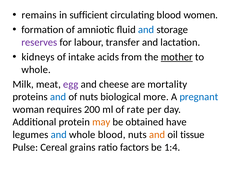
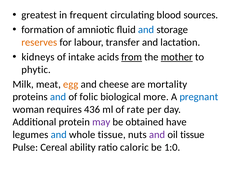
remains: remains -> greatest (39, 15)
sufficient: sufficient -> frequent (89, 15)
women: women -> sources (201, 15)
reserves colour: purple -> orange (39, 42)
from underline: none -> present (132, 57)
whole: whole -> phytic (36, 70)
egg colour: purple -> orange (71, 84)
of nuts: nuts -> folic (89, 97)
200: 200 -> 436 (92, 109)
may colour: orange -> purple (101, 122)
whole blood: blood -> tissue (112, 135)
and colour: orange -> purple (157, 135)
grains: grains -> ability (83, 147)
factors: factors -> caloric (134, 147)
1:4: 1:4 -> 1:0 (172, 147)
